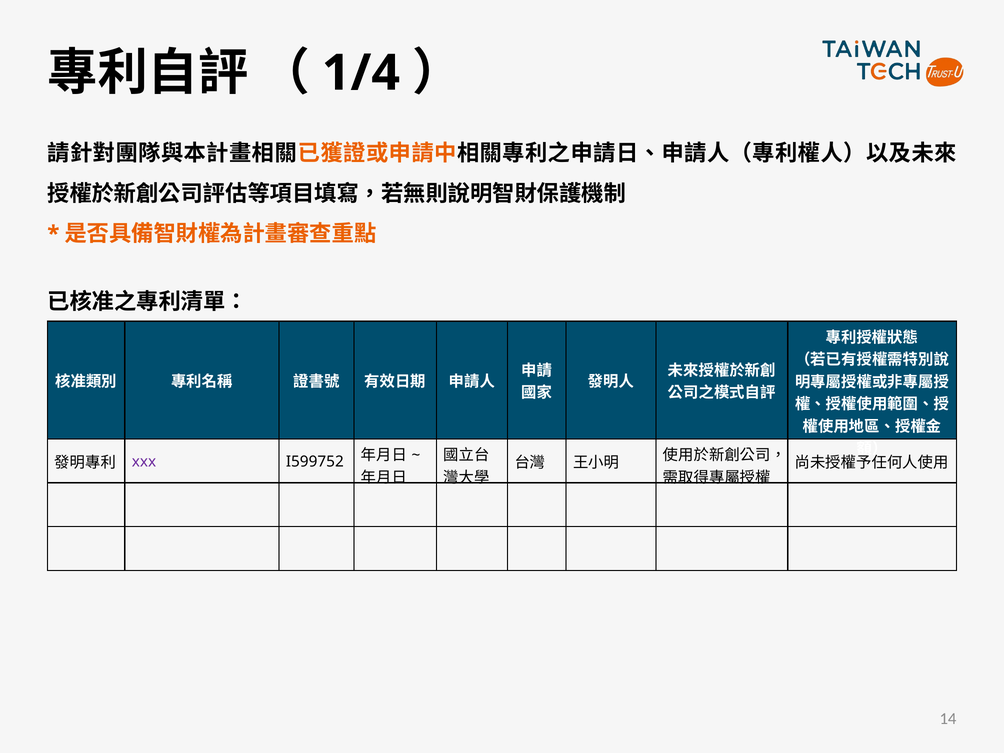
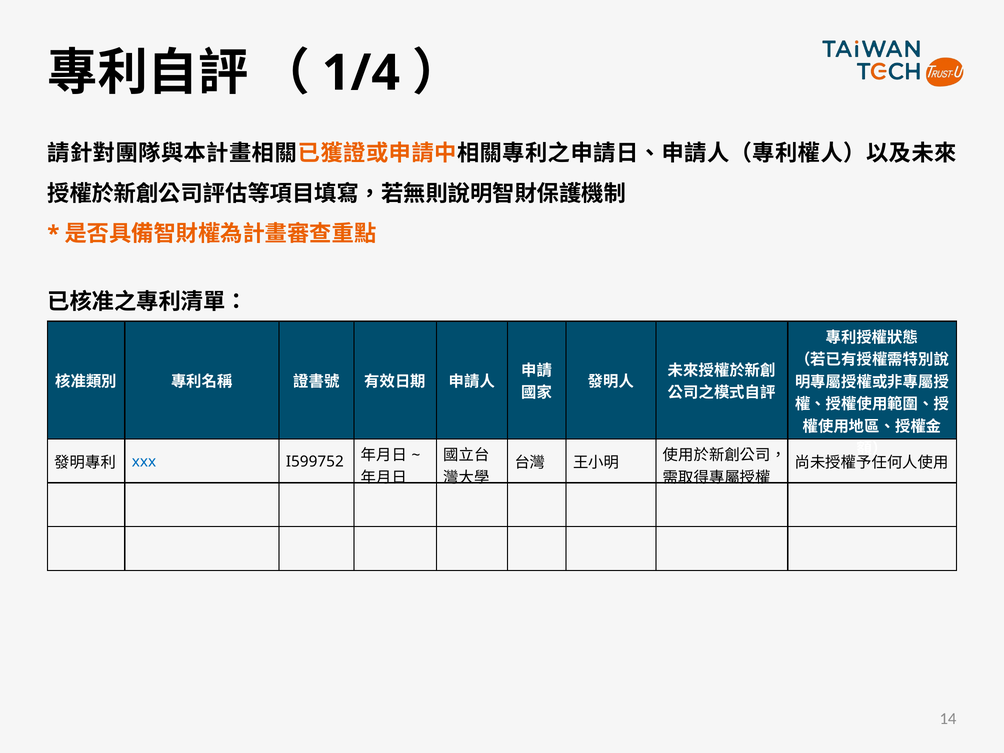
xxx colour: purple -> blue (144, 462)
